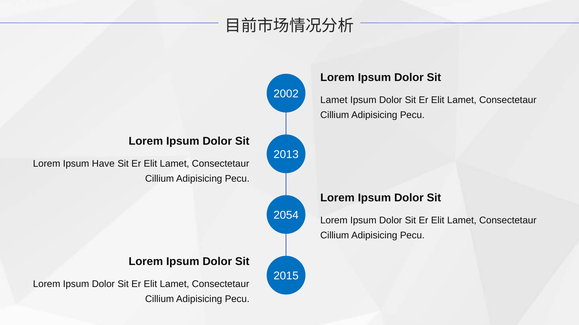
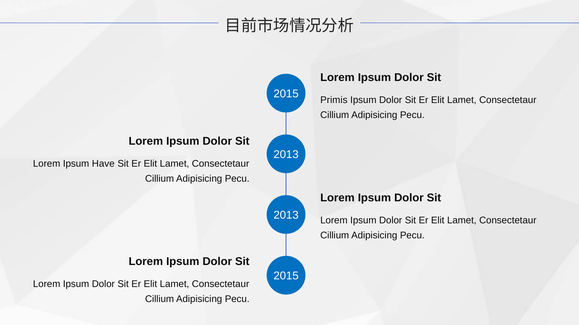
2002: 2002 -> 2015 (286, 94)
Lamet: Lamet -> Primis (334, 100)
2054: 2054 -> 2013 (286, 216)
